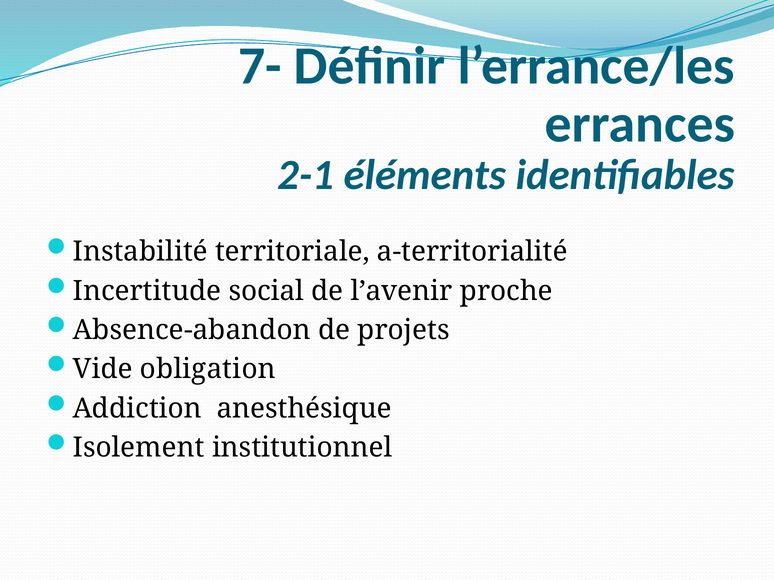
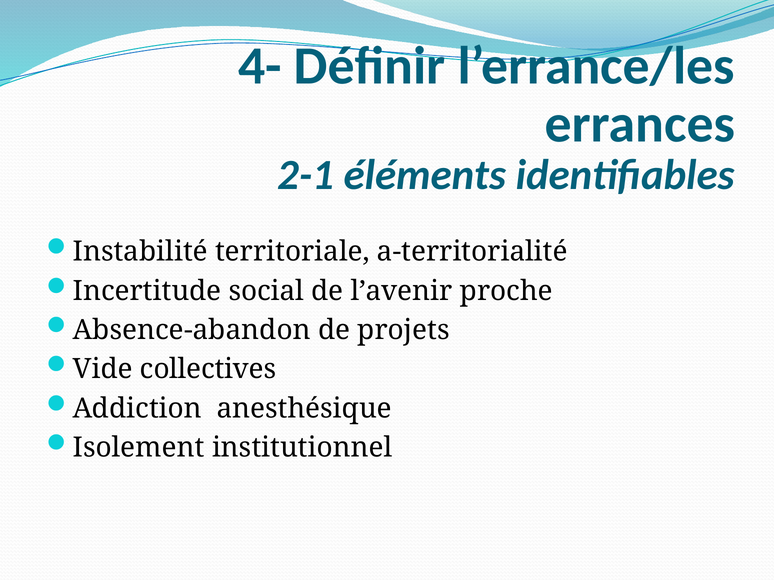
7-: 7- -> 4- (260, 66)
obligation: obligation -> collectives (208, 369)
